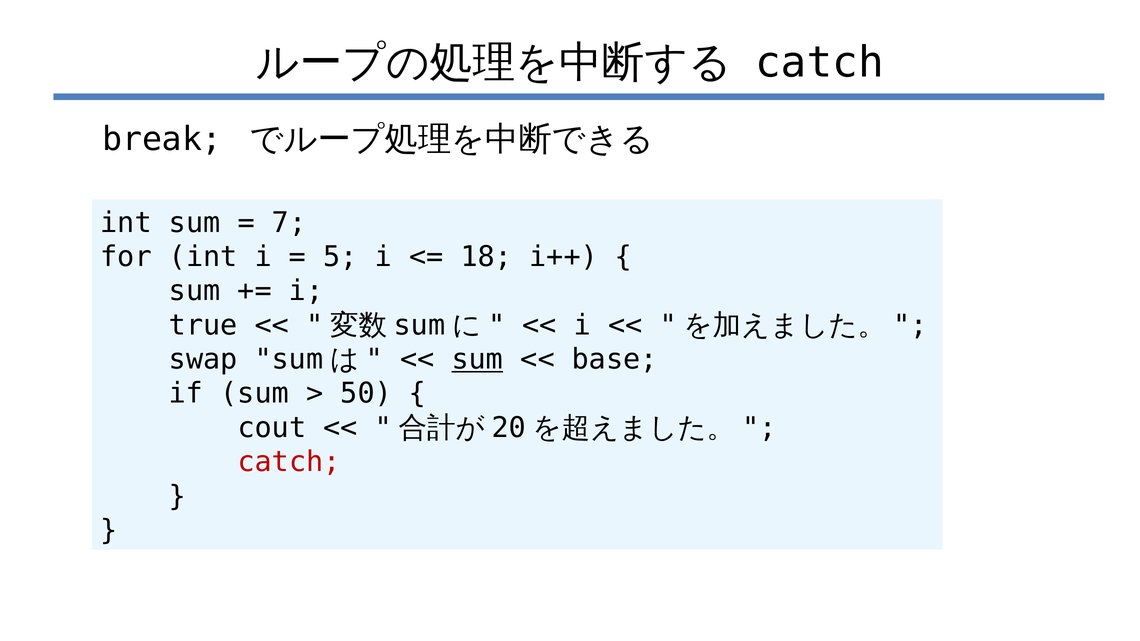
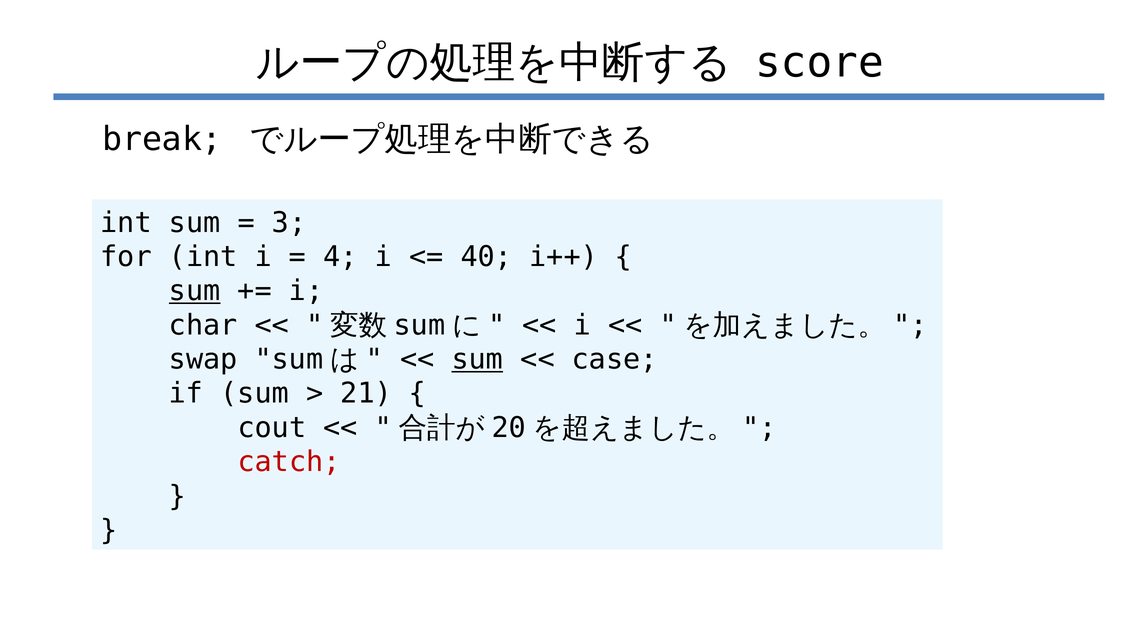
catch: catch -> score (820, 63)
7: 7 -> 3 (289, 223)
5: 5 -> 4 (340, 257)
18: 18 -> 40 (486, 257)
sum underline: none -> present (195, 291)
true: true -> char (203, 325)
base: base -> case (615, 360)
50: 50 -> 21 (366, 394)
